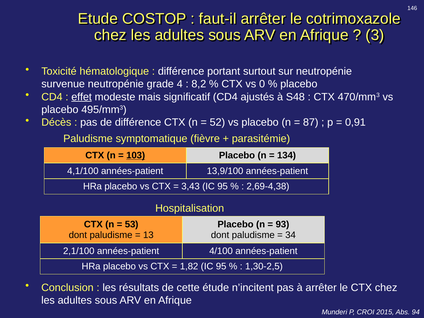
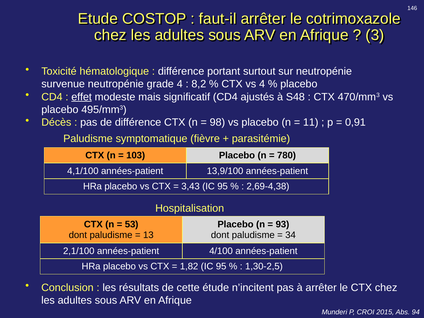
vs 0: 0 -> 4 (262, 84)
52: 52 -> 98 (217, 122)
87: 87 -> 11 (311, 122)
103 underline: present -> none (136, 155)
134: 134 -> 780 (287, 155)
